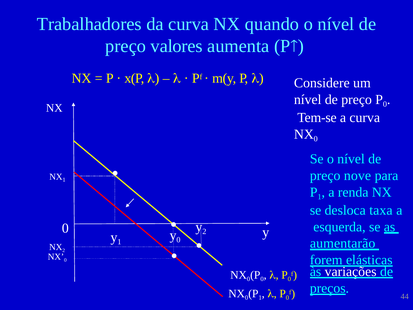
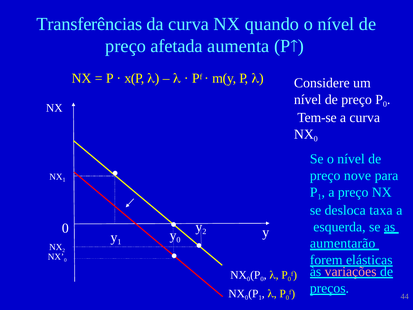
Trabalhadores: Trabalhadores -> Transferências (89, 24)
valores: valores -> afetada (177, 46)
a renda: renda -> preço (353, 192)
variações colour: white -> pink (351, 271)
